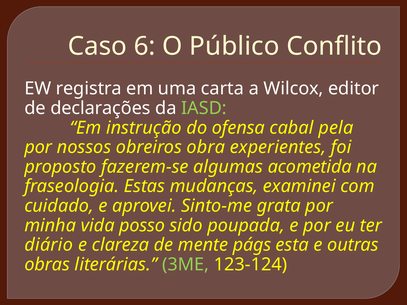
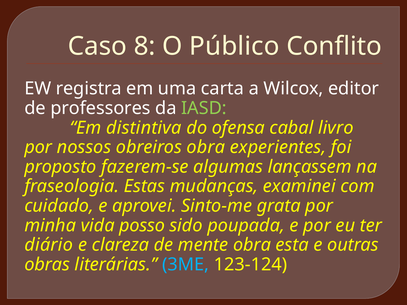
6: 6 -> 8 (145, 46)
declarações: declarações -> professores (100, 108)
instrução: instrução -> distintiva (144, 128)
pela: pela -> livro (336, 128)
acometida: acometida -> lançassem (310, 167)
mente págs: págs -> obra (252, 245)
3ME colour: light green -> light blue (186, 265)
